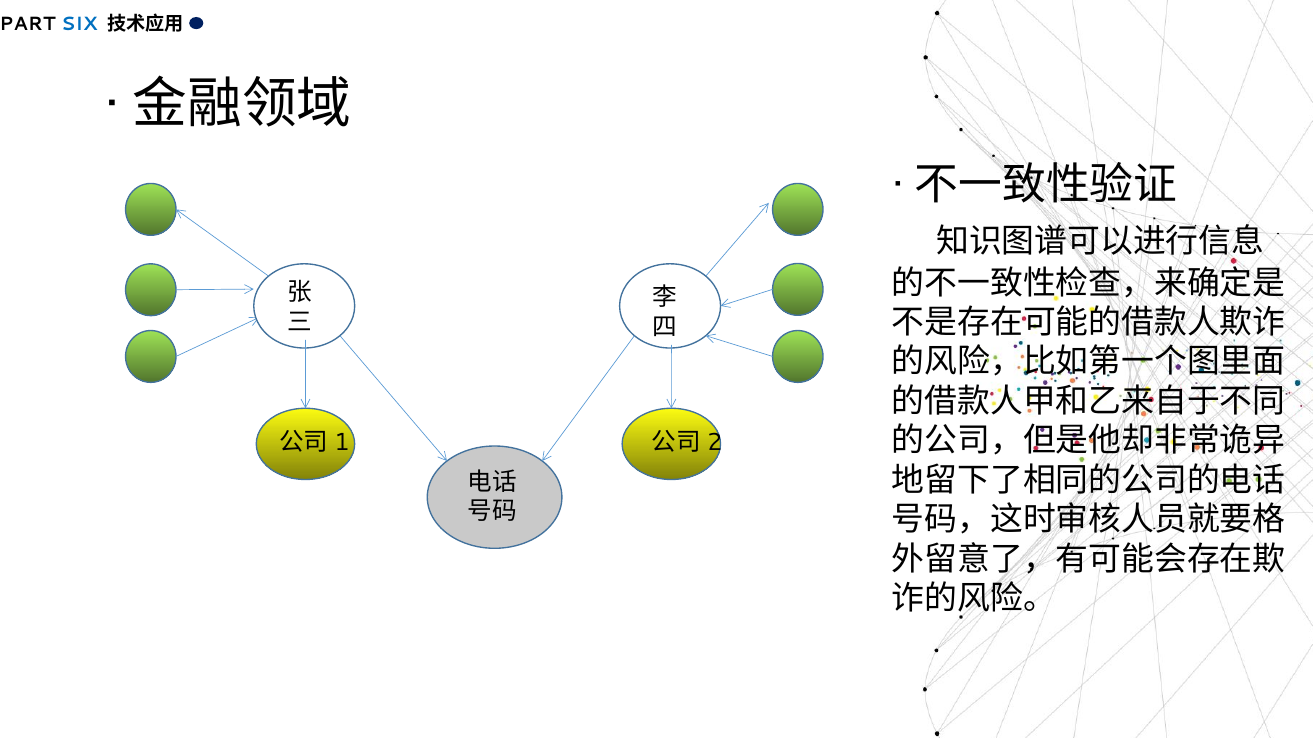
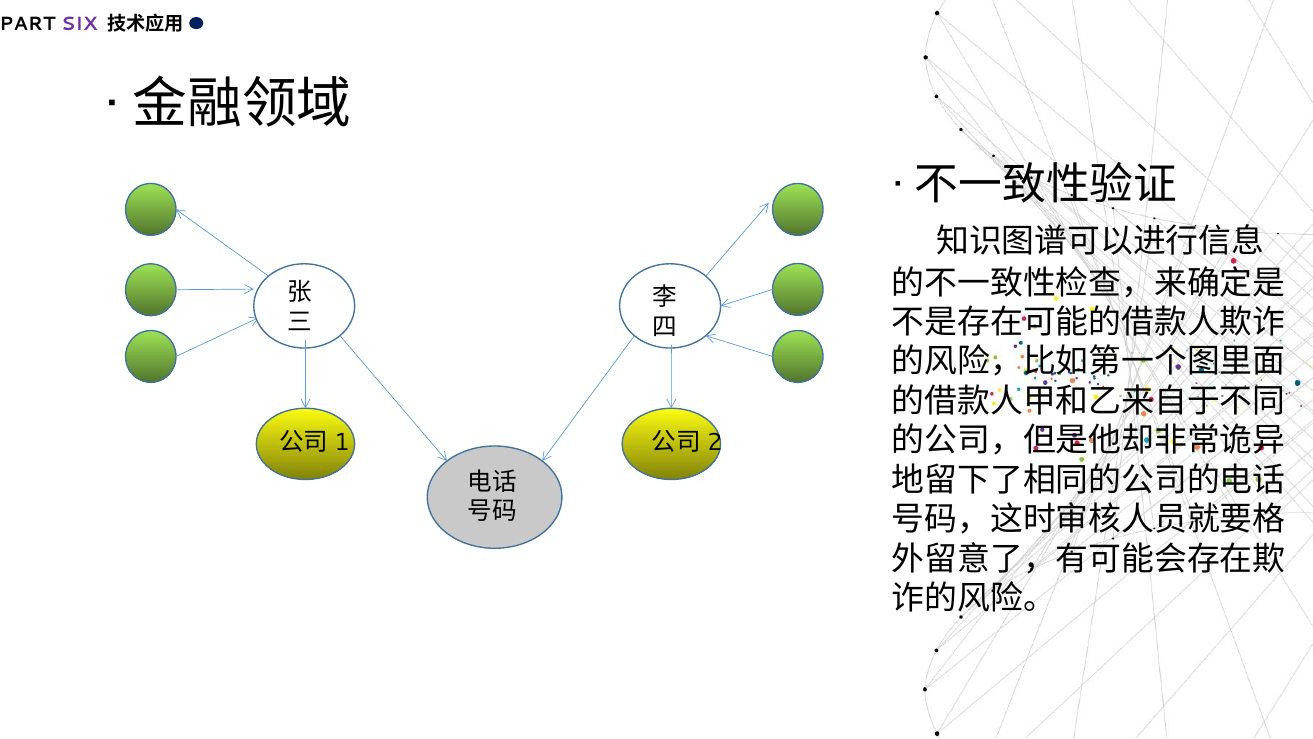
SIX colour: blue -> purple (79, 24)
